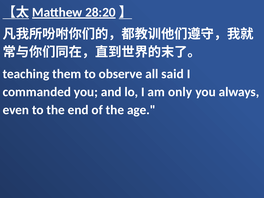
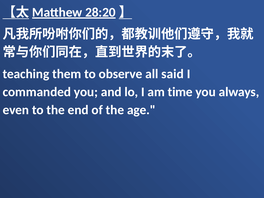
only: only -> time (180, 92)
